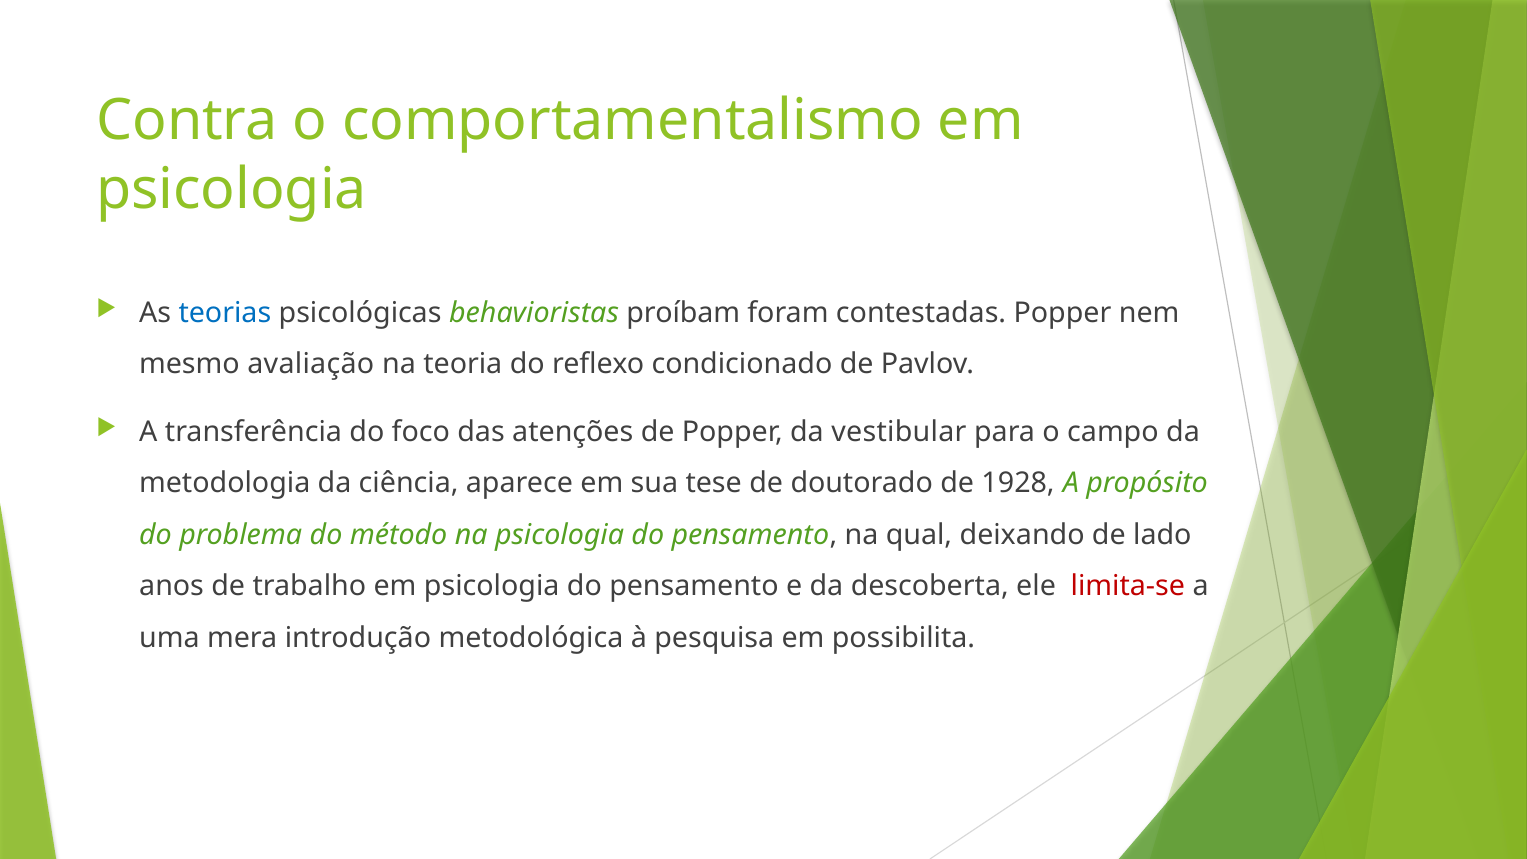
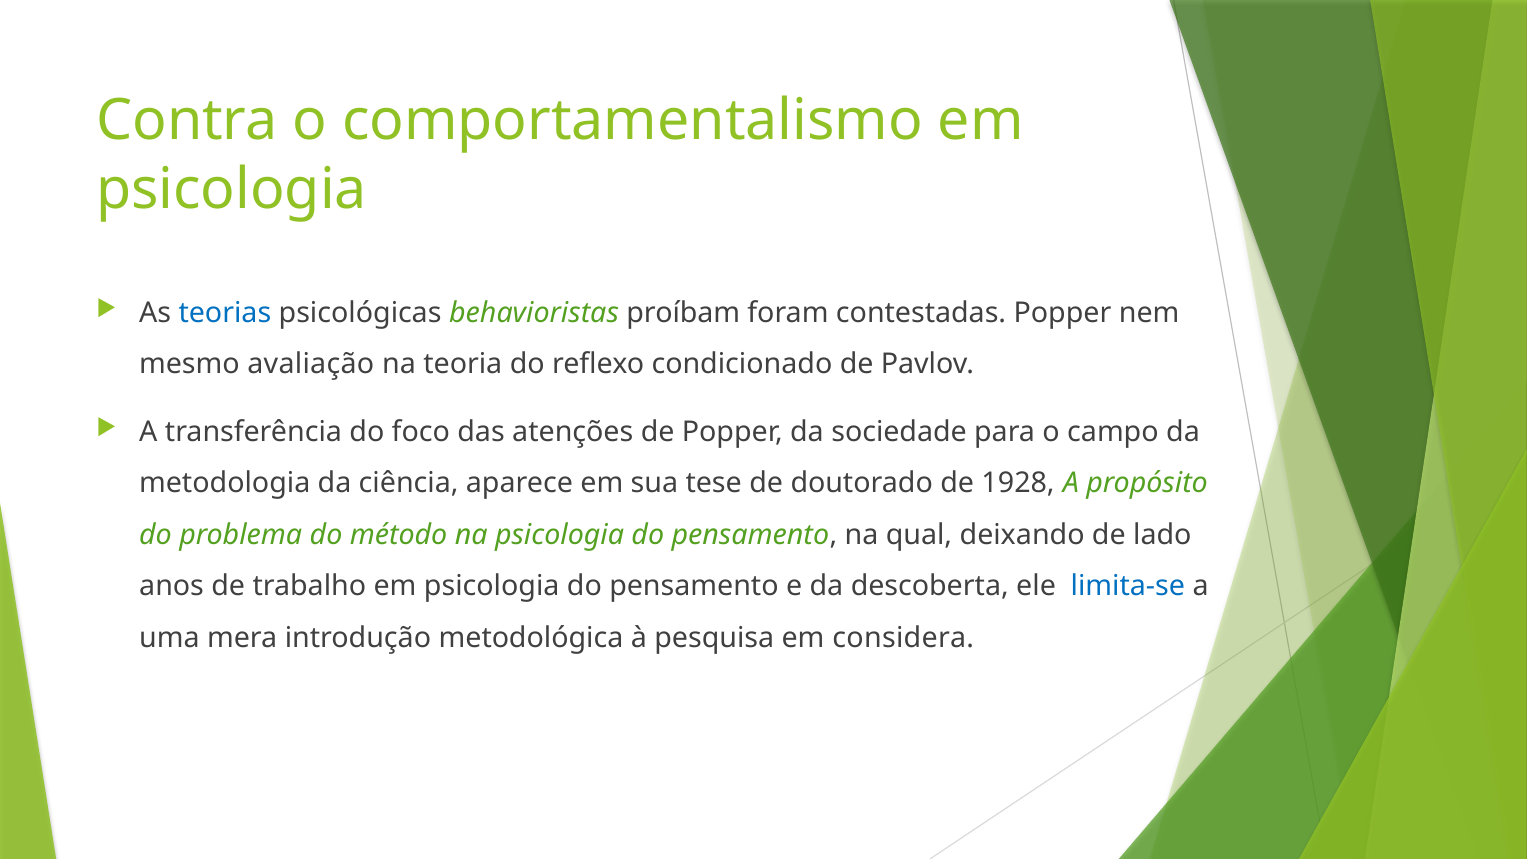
vestibular: vestibular -> sociedade (899, 432)
limita-se colour: red -> blue (1128, 586)
possibilita: possibilita -> considera (903, 638)
